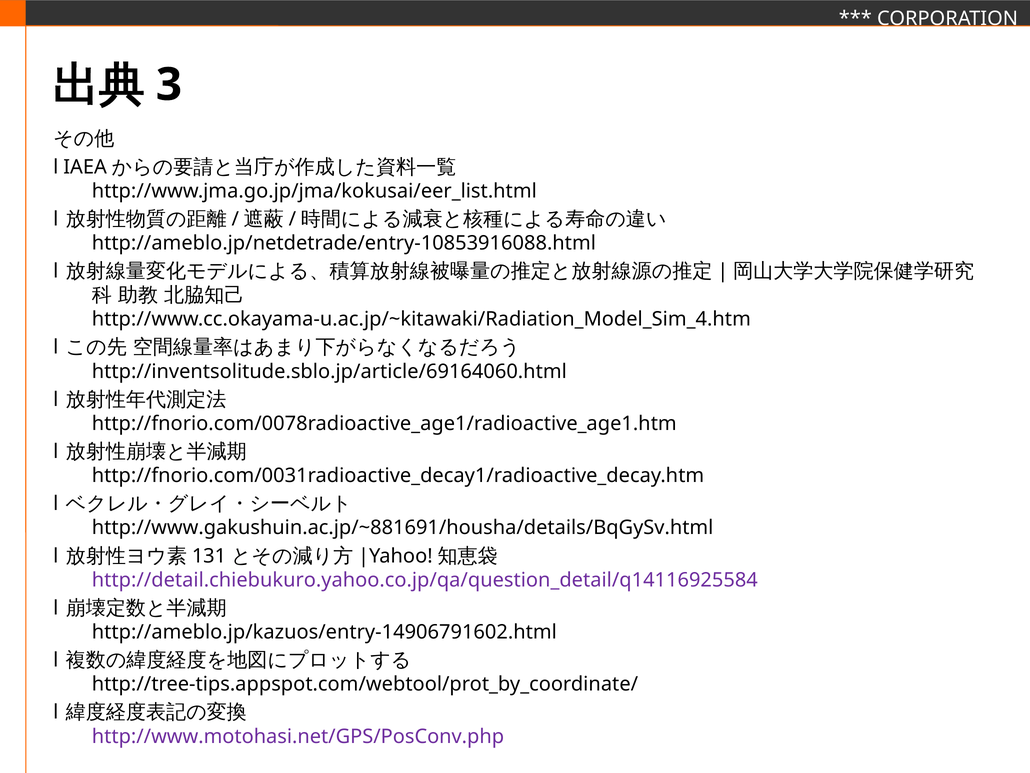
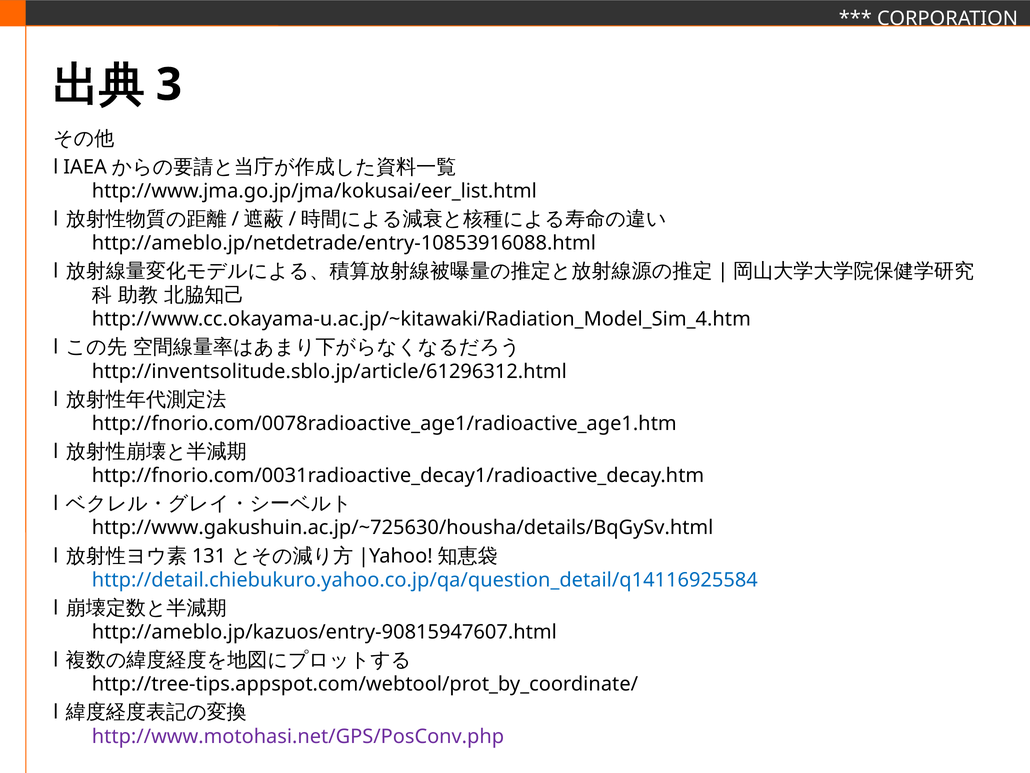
http://inventsolitude.sblo.jp/article/69164060.html: http://inventsolitude.sblo.jp/article/69164060.html -> http://inventsolitude.sblo.jp/article/61296312.html (329, 371)
http://www.gakushuin.ac.jp/~881691/housha/details/BqGySv.html: http://www.gakushuin.ac.jp/~881691/housha/details/BqGySv.html -> http://www.gakushuin.ac.jp/~725630/housha/details/BqGySv.html (403, 528)
http://detail.chiebukuro.yahoo.co.jp/qa/question_detail/q14116925584 colour: purple -> blue (425, 580)
http://ameblo.jp/kazuos/entry-14906791602.html: http://ameblo.jp/kazuos/entry-14906791602.html -> http://ameblo.jp/kazuos/entry-90815947607.html (324, 632)
